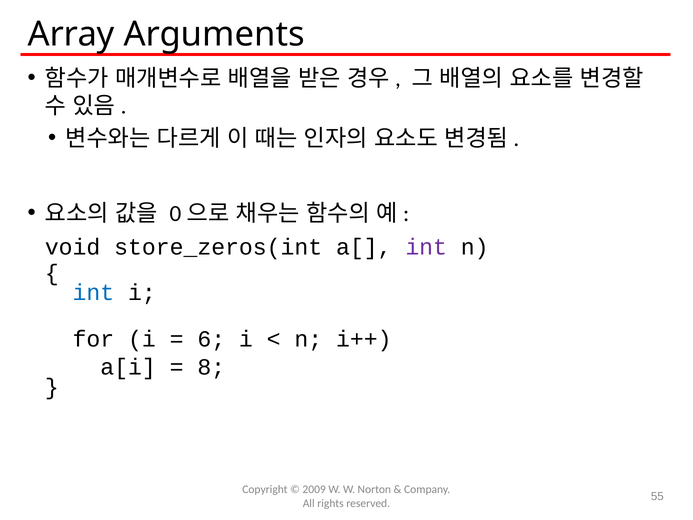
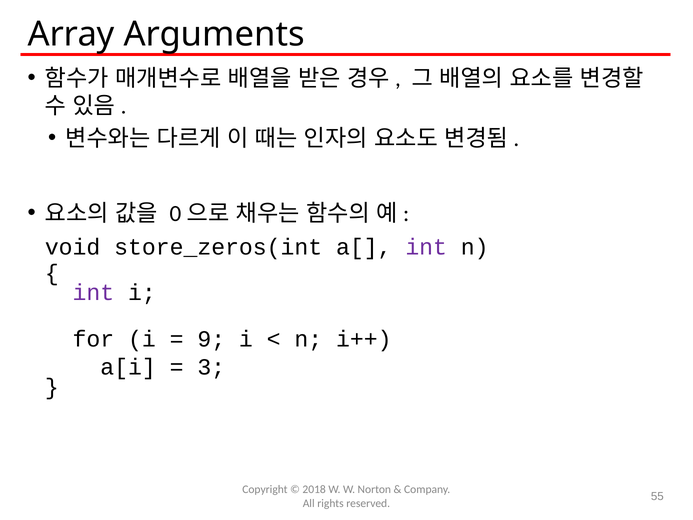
int colour: blue -> purple (93, 292)
6: 6 -> 9 (211, 339)
8: 8 -> 3 (211, 367)
2009: 2009 -> 2018 (314, 489)
